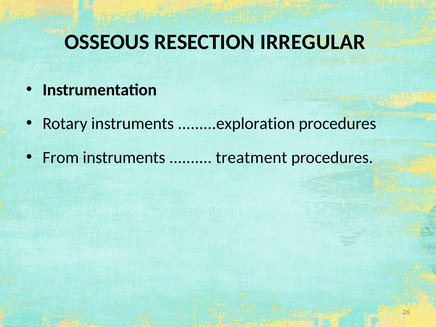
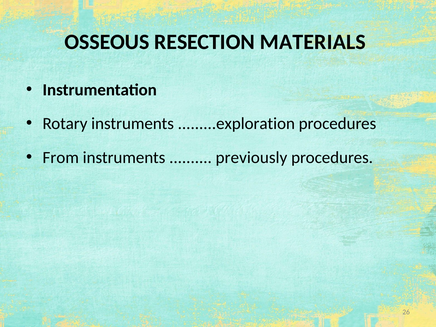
IRREGULAR: IRREGULAR -> MATERIALS (313, 42)
treatment: treatment -> previously (251, 158)
